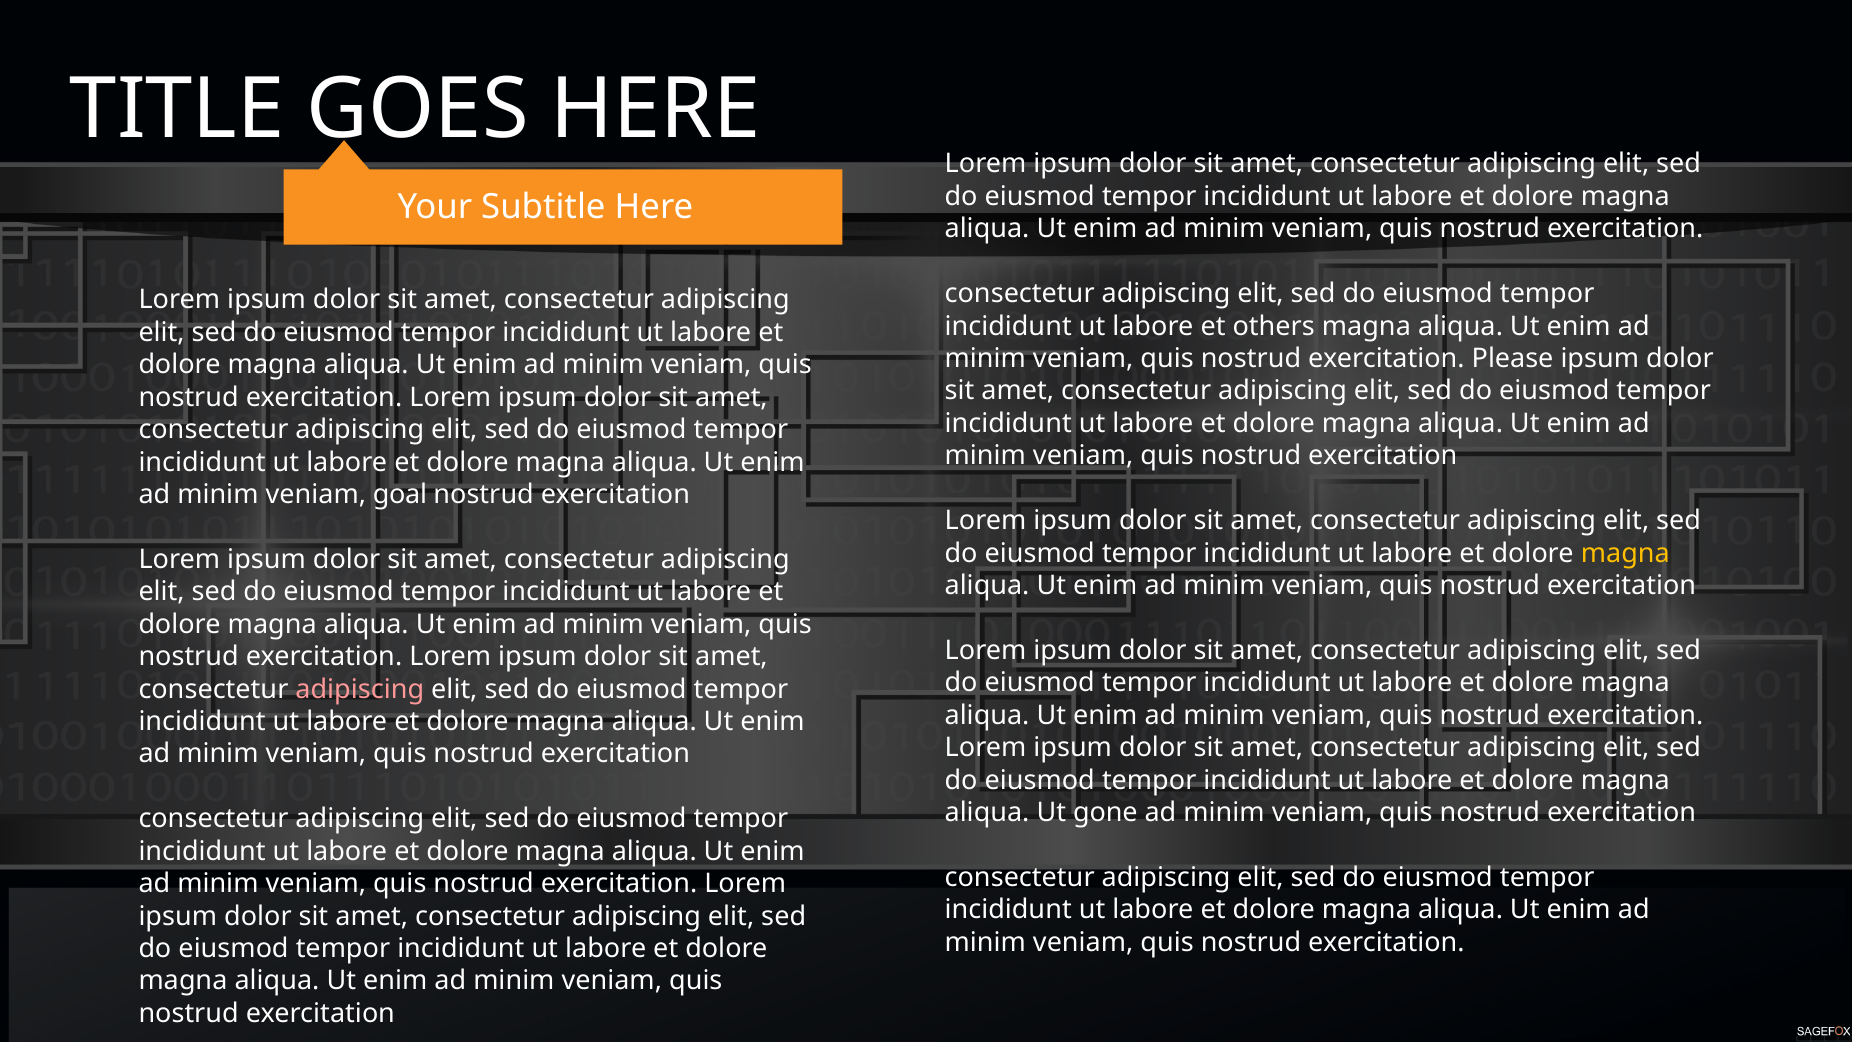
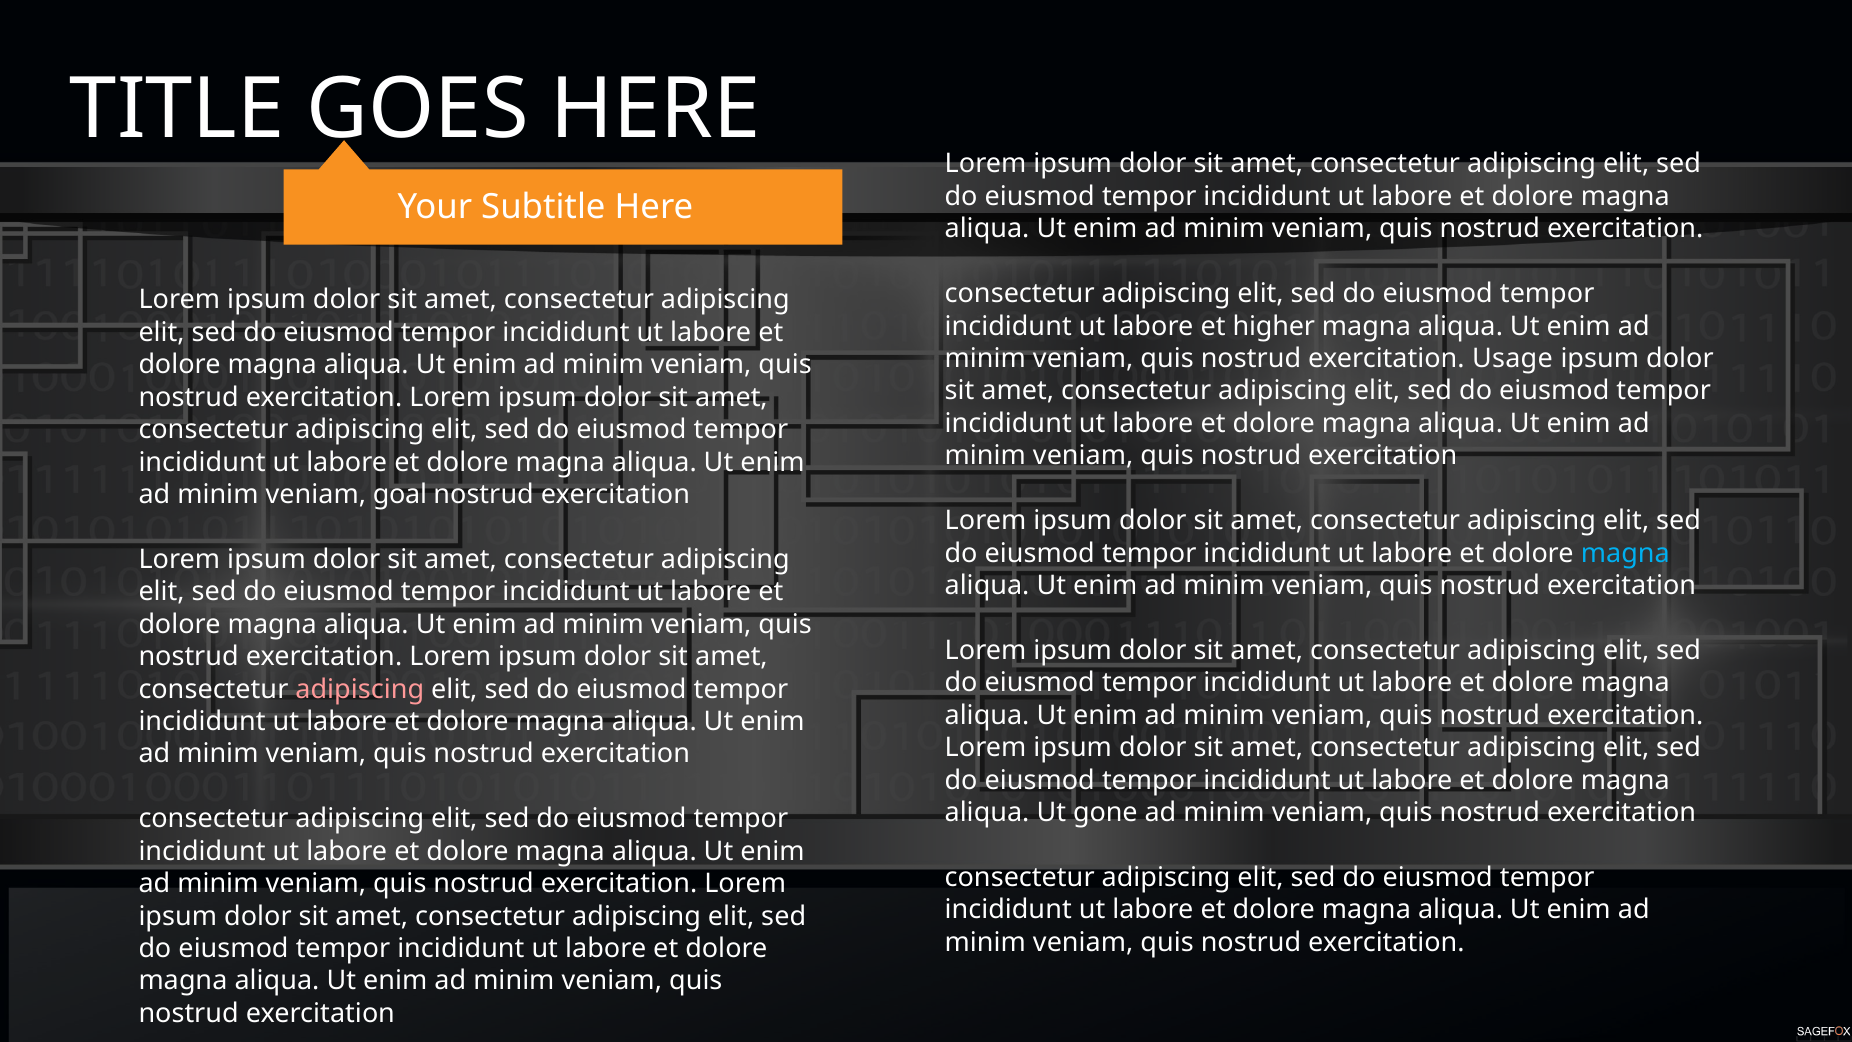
others: others -> higher (1274, 326)
Please: Please -> Usage (1512, 359)
magna colour: yellow -> light blue (1625, 553)
